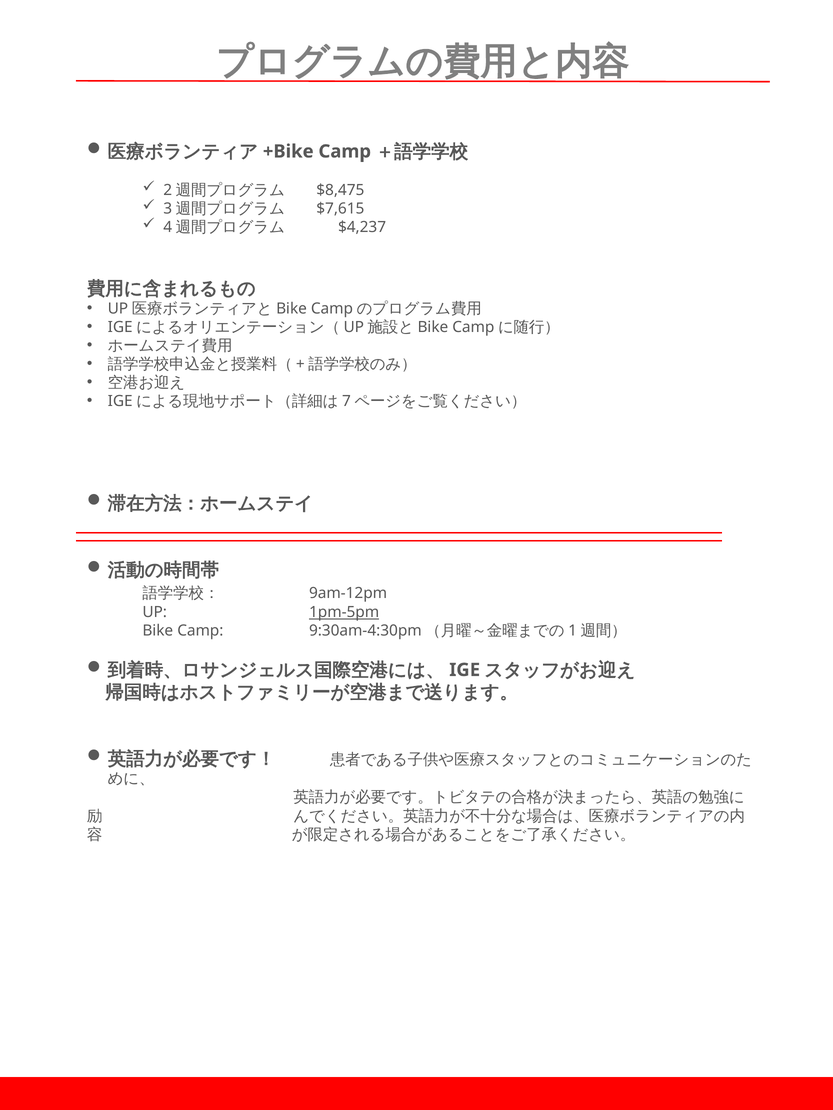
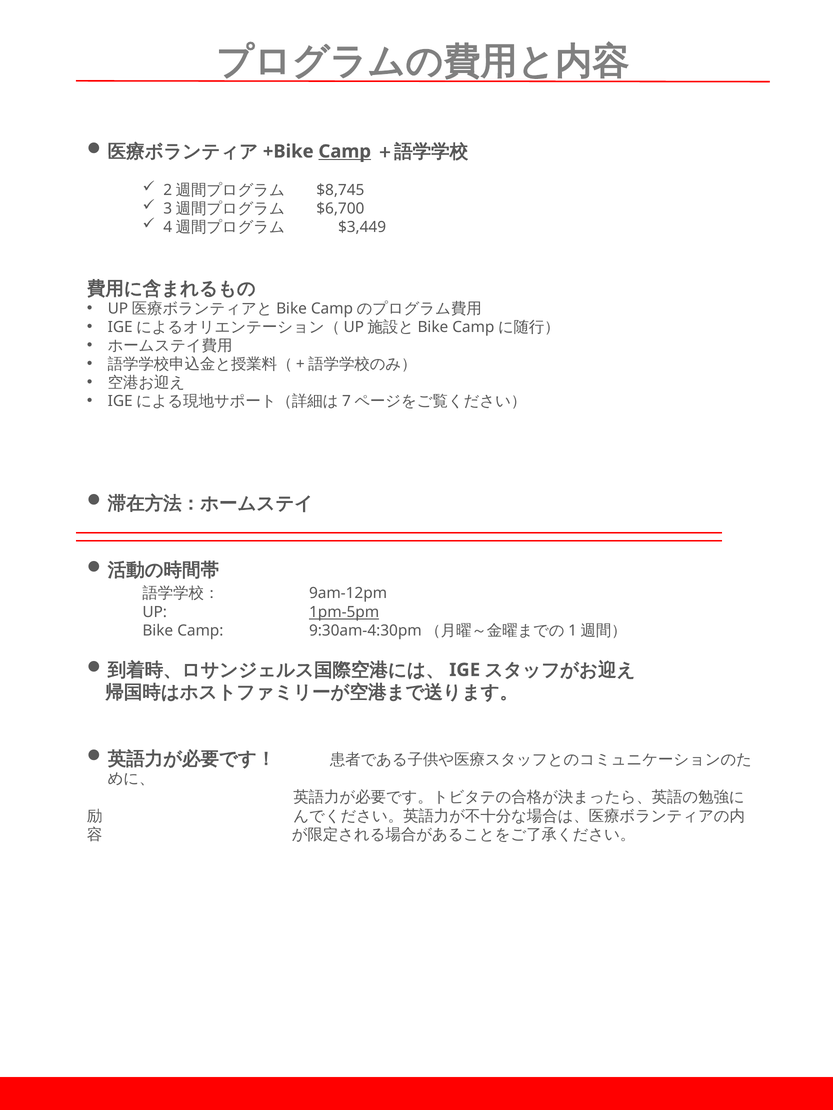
Camp underline: none -> present (345, 152)
$8,475: $8,475 -> $8,745 (340, 190)
$7,615: $7,615 -> $6,700 (340, 209)
$4,237: $4,237 -> $3,449 (362, 227)
